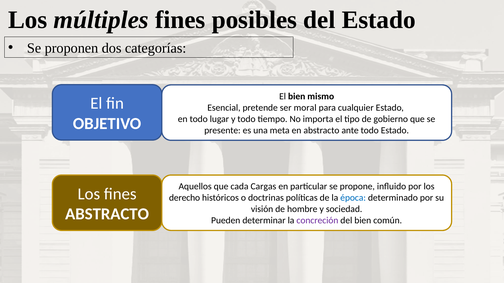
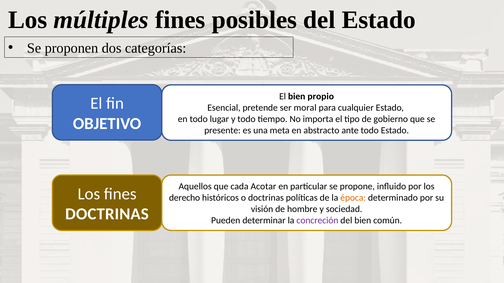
mismo: mismo -> propio (321, 96)
Cargas: Cargas -> Acotar (263, 187)
época colour: blue -> orange (353, 198)
ABSTRACTO: ABSTRACTO -> DOCTRINAS (107, 214)
